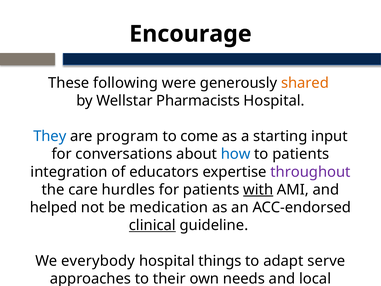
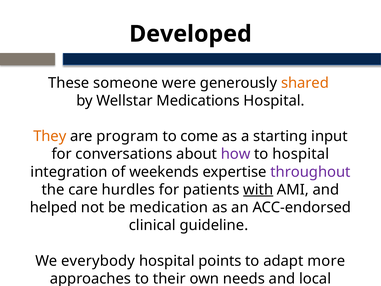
Encourage: Encourage -> Developed (190, 34)
following: following -> someone (126, 83)
Pharmacists: Pharmacists -> Medications (198, 101)
They colour: blue -> orange (50, 136)
how colour: blue -> purple (236, 154)
to patients: patients -> hospital (301, 154)
educators: educators -> weekends (164, 172)
clinical underline: present -> none (152, 225)
things: things -> points (220, 261)
serve: serve -> more (326, 261)
